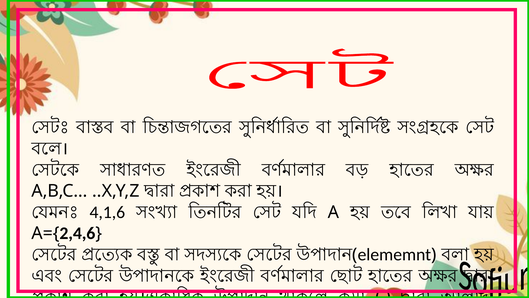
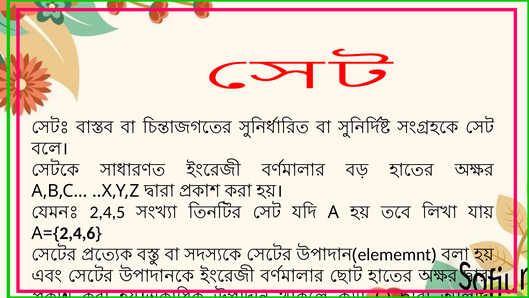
4,1,6: 4,1,6 -> 2,4,5 (107, 212)
